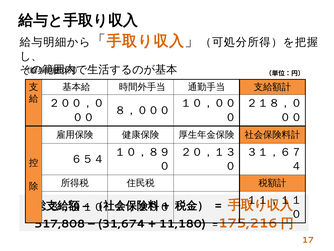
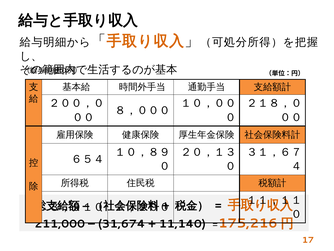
517,808: 517,808 -> 211,000 (60, 224)
11,180: 11,180 -> 11,140 (182, 224)
